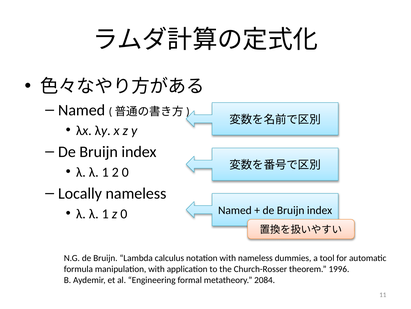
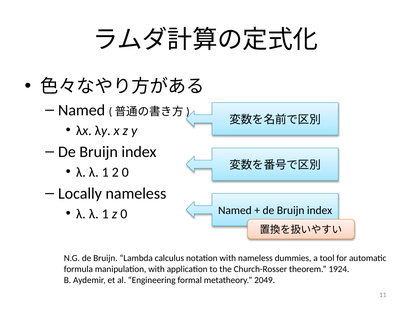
1996: 1996 -> 1924 (339, 269)
2084: 2084 -> 2049 (265, 280)
